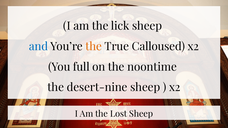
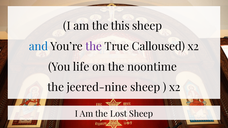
lick: lick -> this (120, 26)
the colour: orange -> purple (94, 47)
full: full -> life (81, 67)
desert-nine: desert-nine -> jeered-nine (97, 88)
